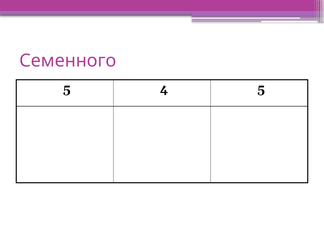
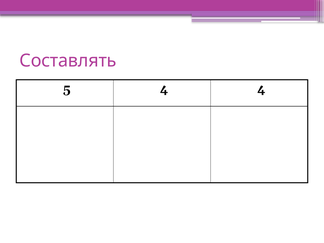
Семенного: Семенного -> Составлять (68, 61)
4 5: 5 -> 4 (261, 89)
